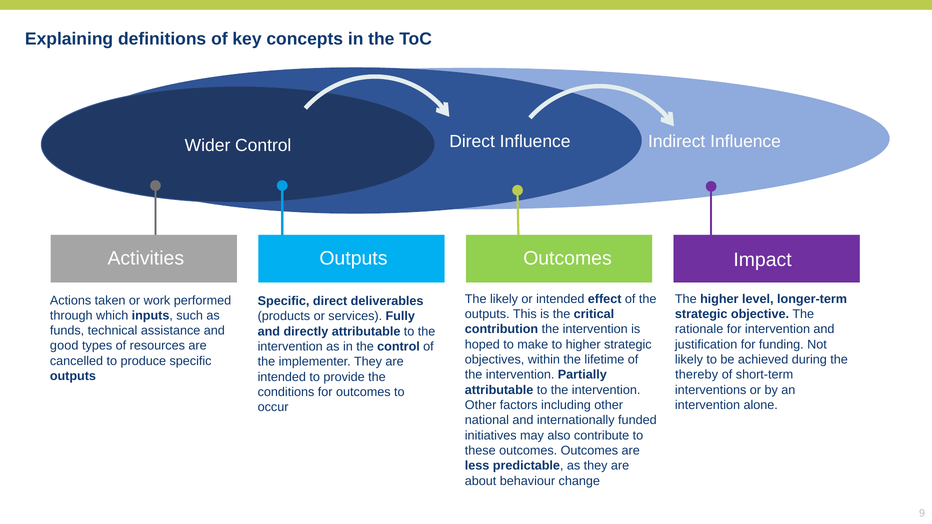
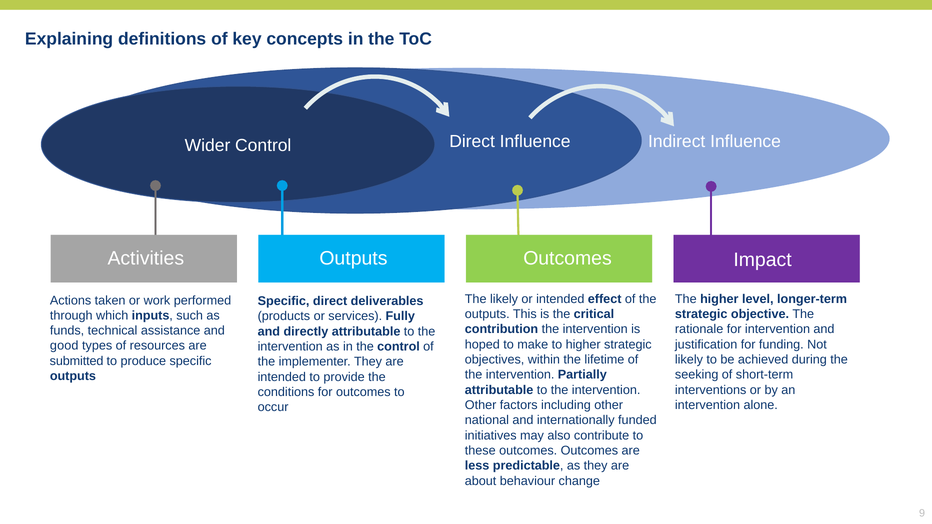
cancelled: cancelled -> submitted (77, 361)
thereby: thereby -> seeking (697, 375)
